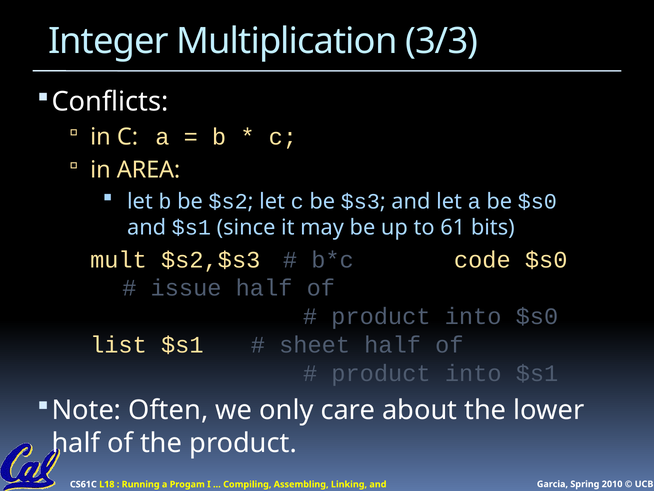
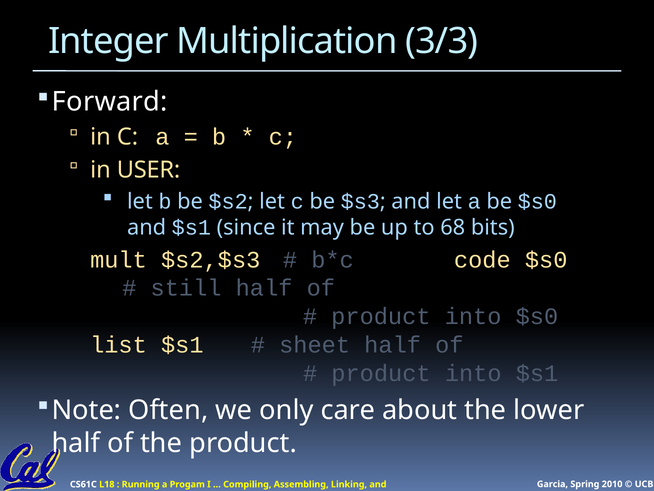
Conflicts: Conflicts -> Forward (110, 102)
AREA: AREA -> USER (149, 170)
61: 61 -> 68 (453, 227)
issue: issue -> still (186, 288)
